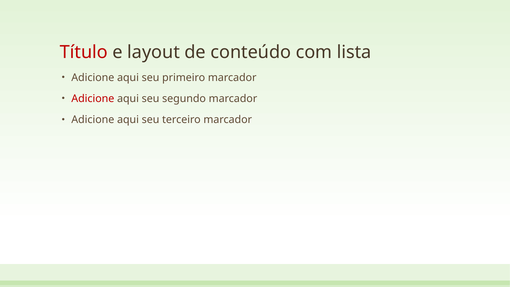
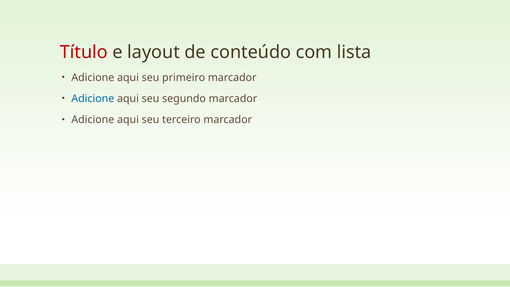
Adicione colour: red -> blue (93, 99)
